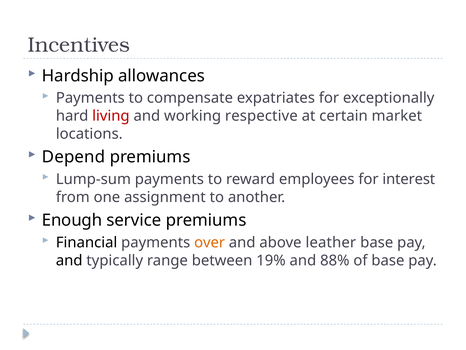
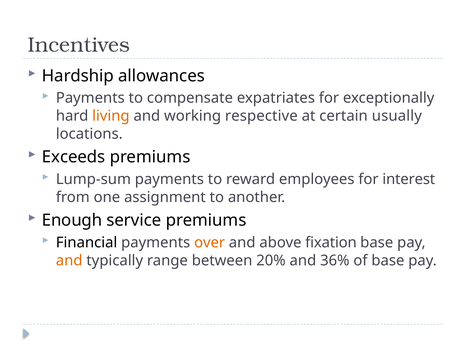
living colour: red -> orange (111, 116)
market: market -> usually (397, 116)
Depend: Depend -> Exceeds (74, 157)
leather: leather -> fixation (331, 242)
and colour: black -> orange (69, 260)
19%: 19% -> 20% (271, 260)
88%: 88% -> 36% (335, 260)
